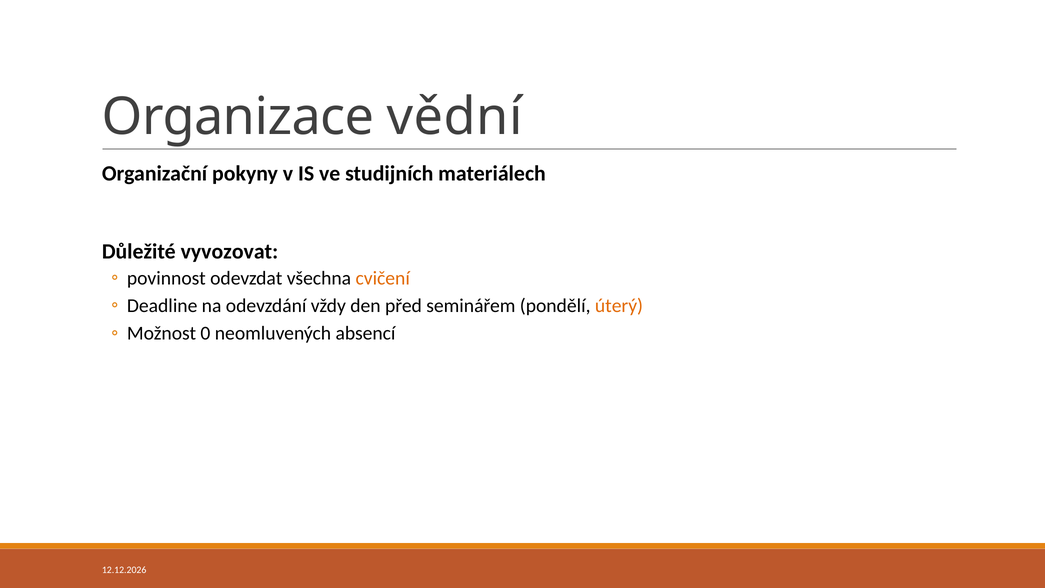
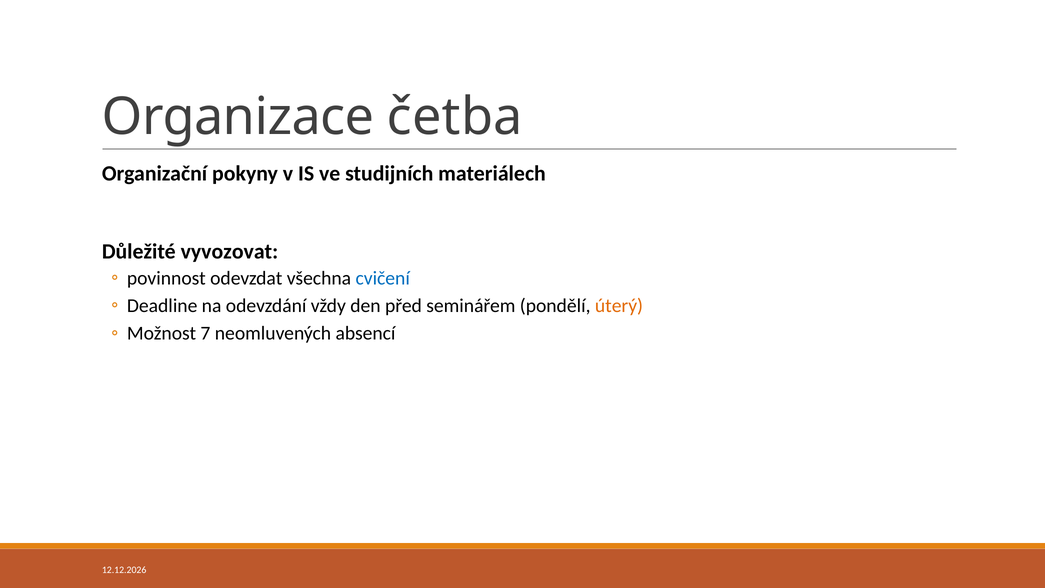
vědní: vědní -> četba (455, 117)
cvičení colour: orange -> blue (383, 278)
0: 0 -> 7 (205, 333)
